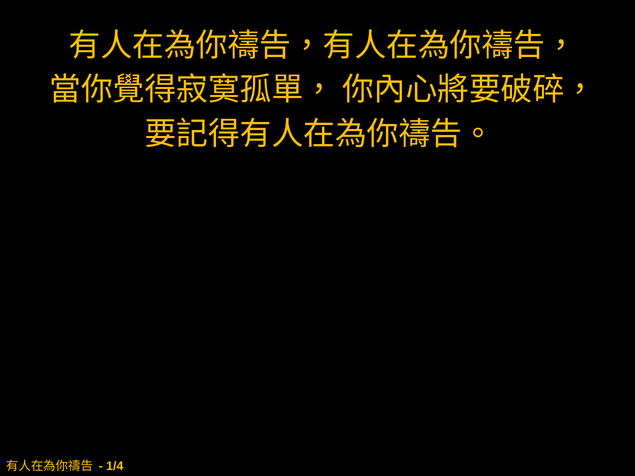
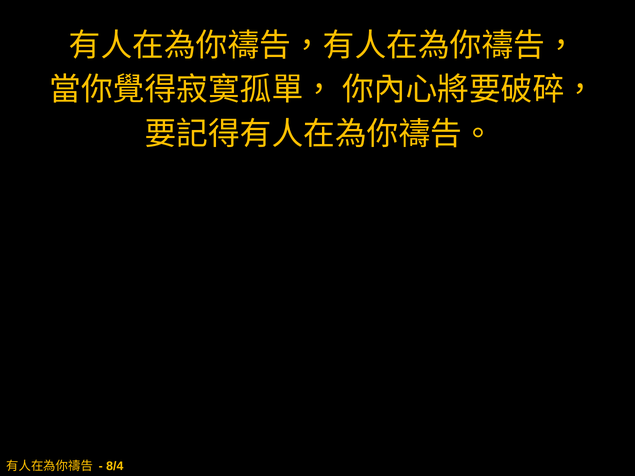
1/4: 1/4 -> 8/4 (115, 466)
